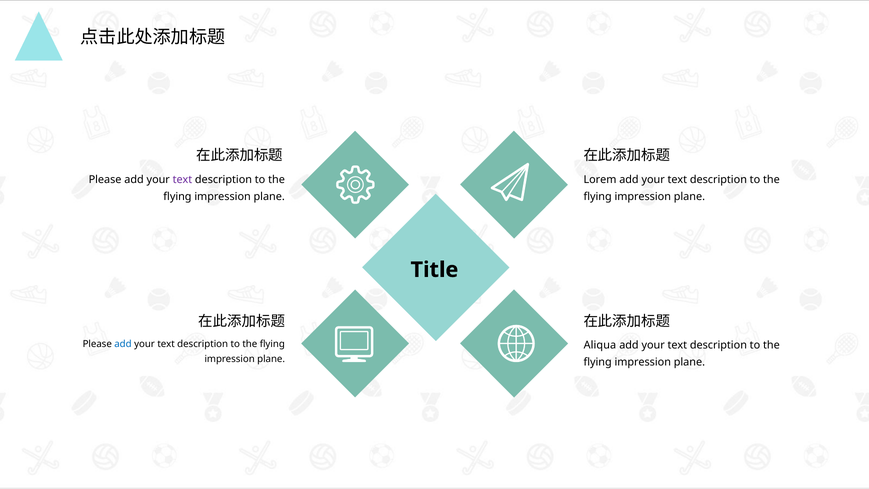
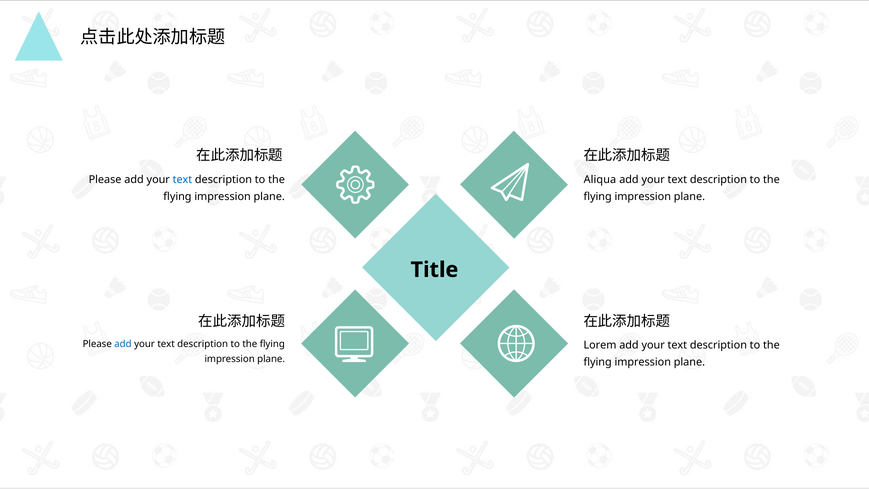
text colour: purple -> blue (182, 180)
Lorem: Lorem -> Aliqua (600, 180)
Aliqua: Aliqua -> Lorem (600, 345)
